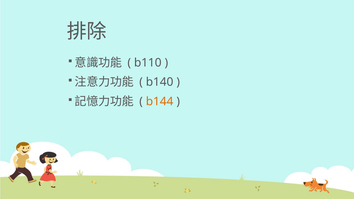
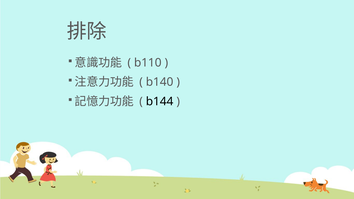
b144 colour: orange -> black (160, 102)
